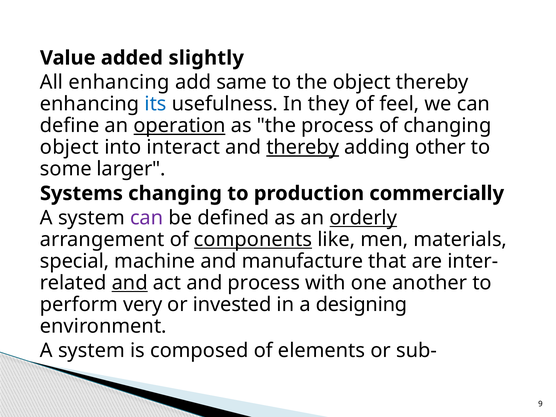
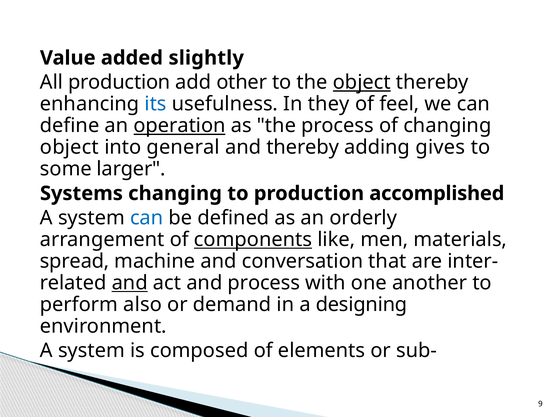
All enhancing: enhancing -> production (119, 82)
same: same -> other (242, 82)
object underline: none -> present (362, 82)
interact: interact -> general (183, 147)
thereby underline: present -> none (303, 147)
other: other -> gives (440, 147)
commercially: commercially -> accomplished (437, 193)
can colour: purple -> blue (147, 218)
orderly underline: present -> none (363, 218)
special: special -> spread (75, 261)
manufacture: manufacture -> conversation (302, 261)
very: very -> also (143, 305)
invested: invested -> demand (232, 305)
